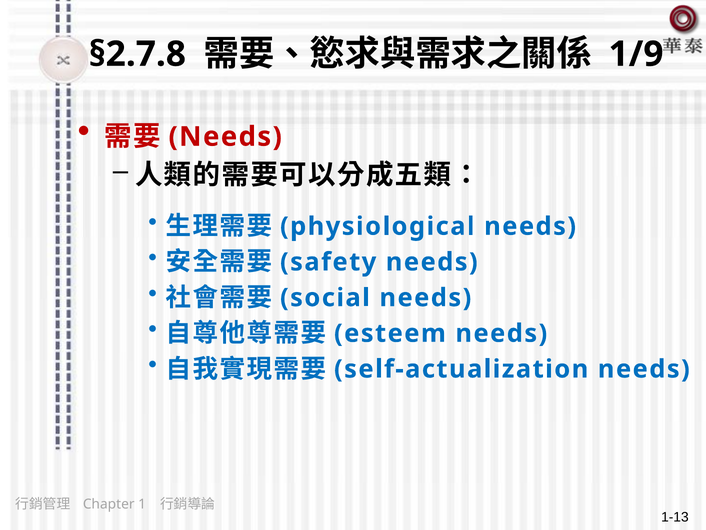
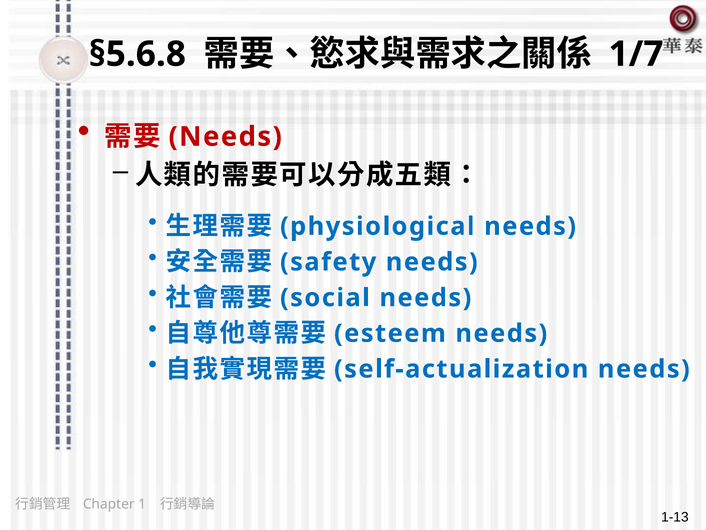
§2.7.8: §2.7.8 -> §5.6.8 (137, 54)
1/9: 1/9 -> 1/7 (636, 54)
